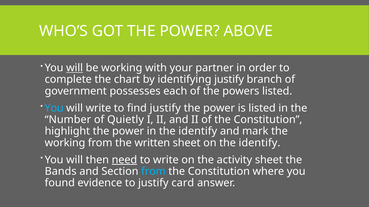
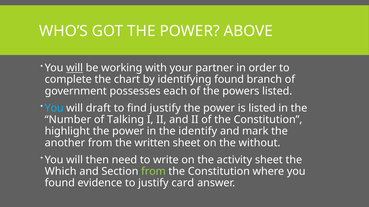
identifying justify: justify -> found (229, 80)
will write: write -> draft (98, 108)
Quietly: Quietly -> Talking (126, 120)
working: working -> another (65, 143)
on the identify: identify -> without (260, 143)
need underline: present -> none (124, 160)
Bands: Bands -> Which (61, 172)
from colour: light blue -> light green (153, 172)
